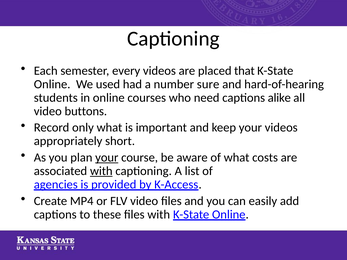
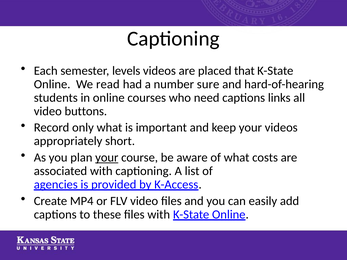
every: every -> levels (126, 71)
used: used -> read (108, 84)
alike: alike -> links (279, 98)
with underline: present -> none (101, 171)
